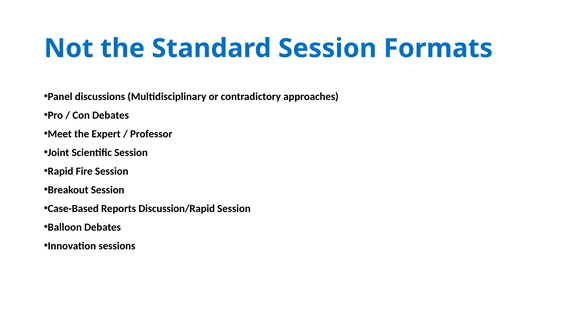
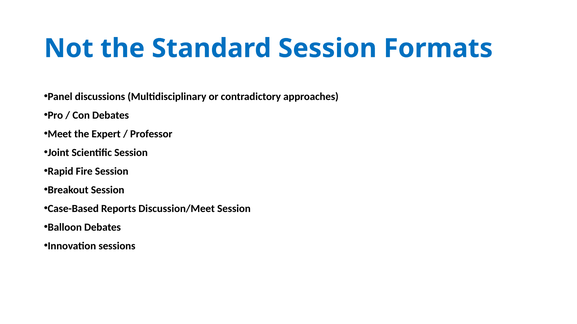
Discussion/Rapid: Discussion/Rapid -> Discussion/Meet (177, 209)
